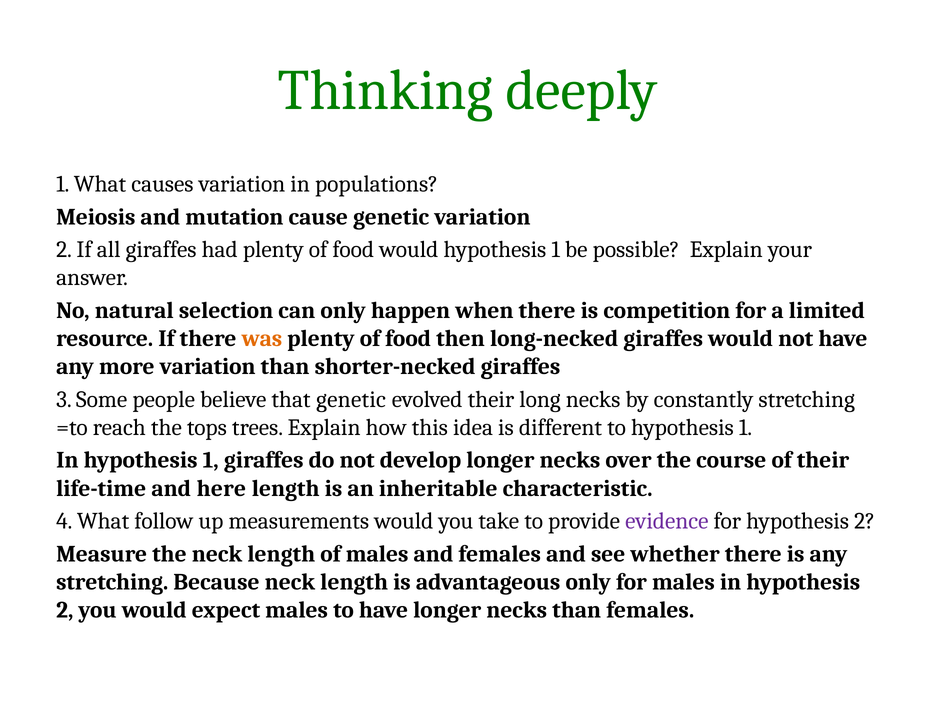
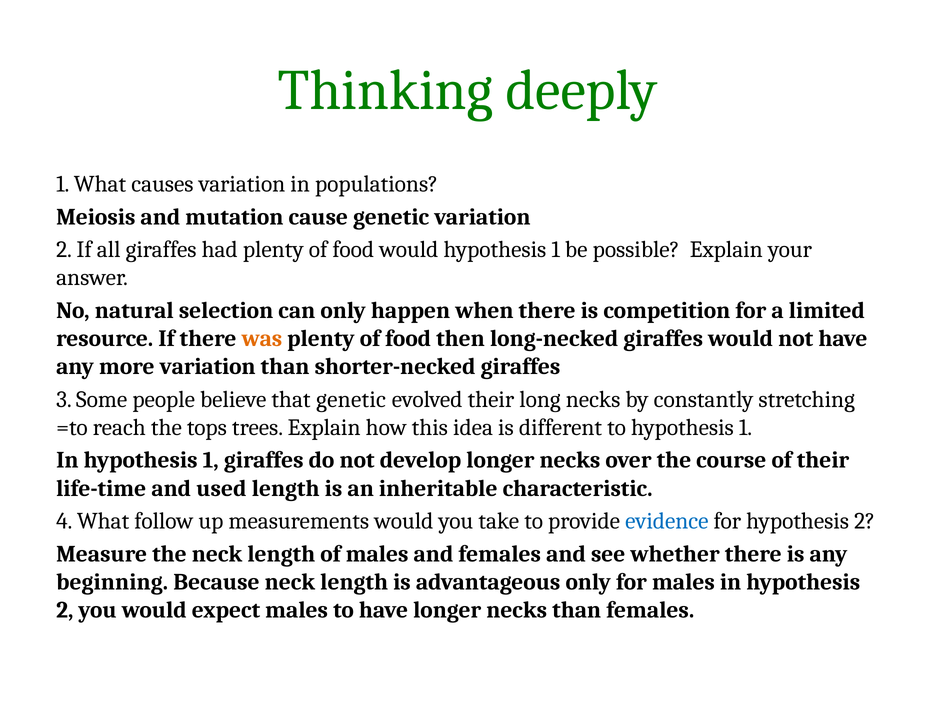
here: here -> used (221, 488)
evidence colour: purple -> blue (667, 521)
stretching: stretching -> beginning (112, 582)
